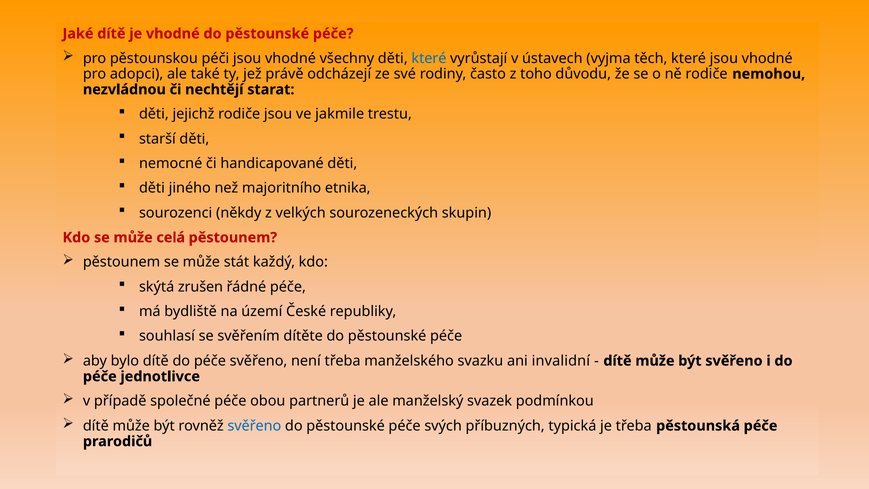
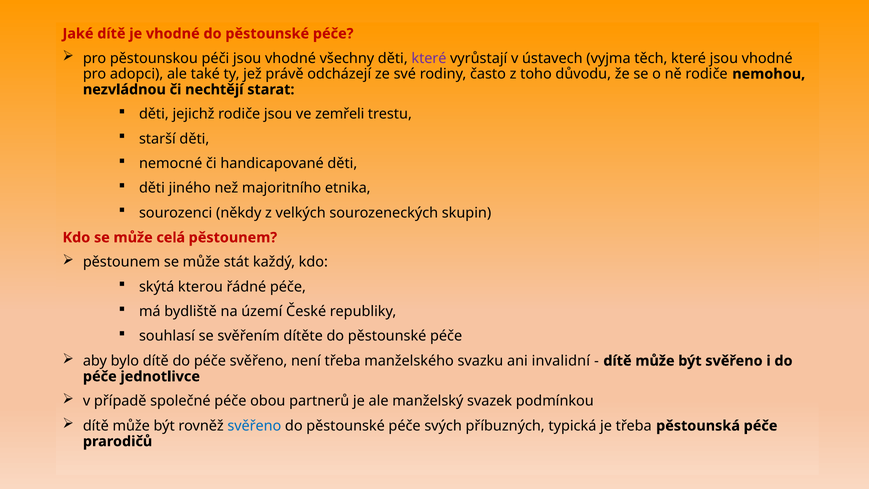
které colour: blue -> purple (429, 58)
jakmile: jakmile -> zemřeli (340, 114)
zrušen: zrušen -> kterou (200, 287)
